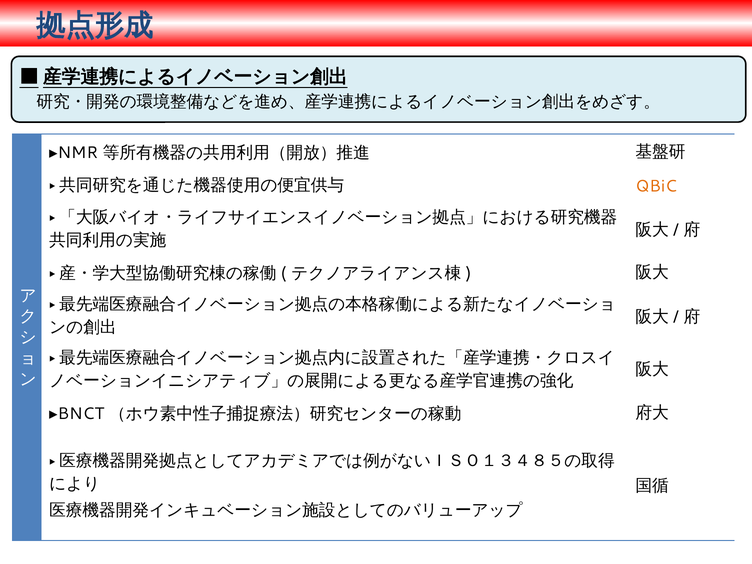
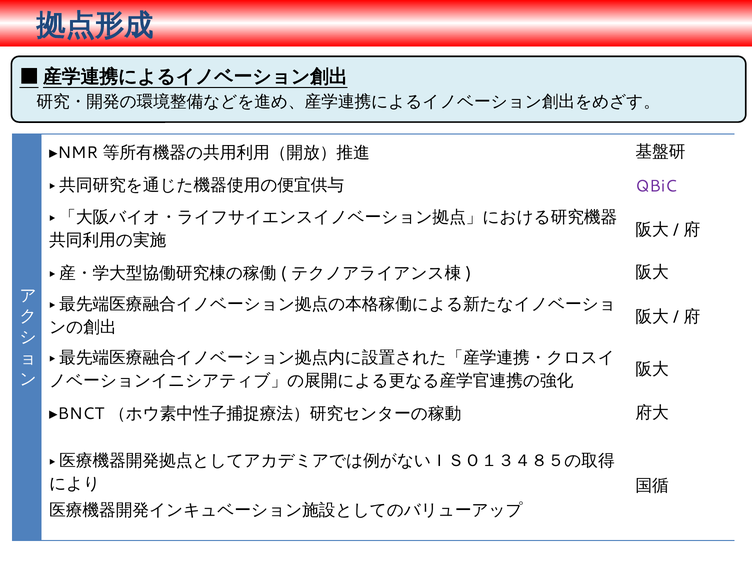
QBiC colour: orange -> purple (656, 186)
